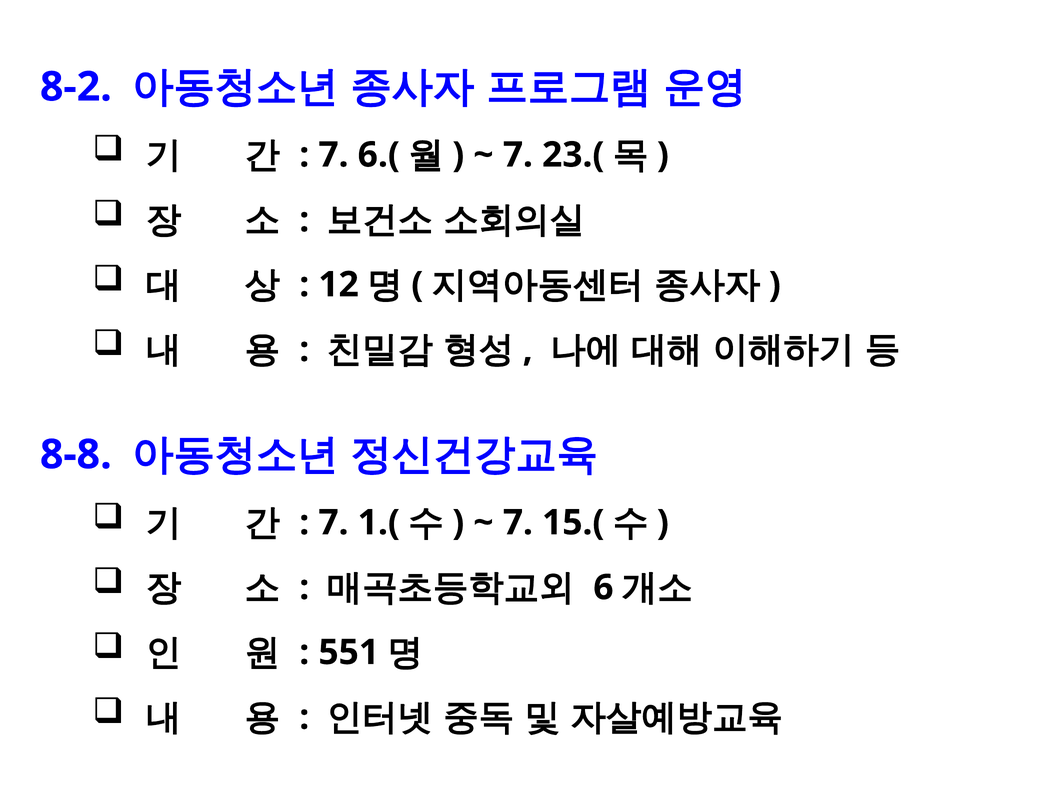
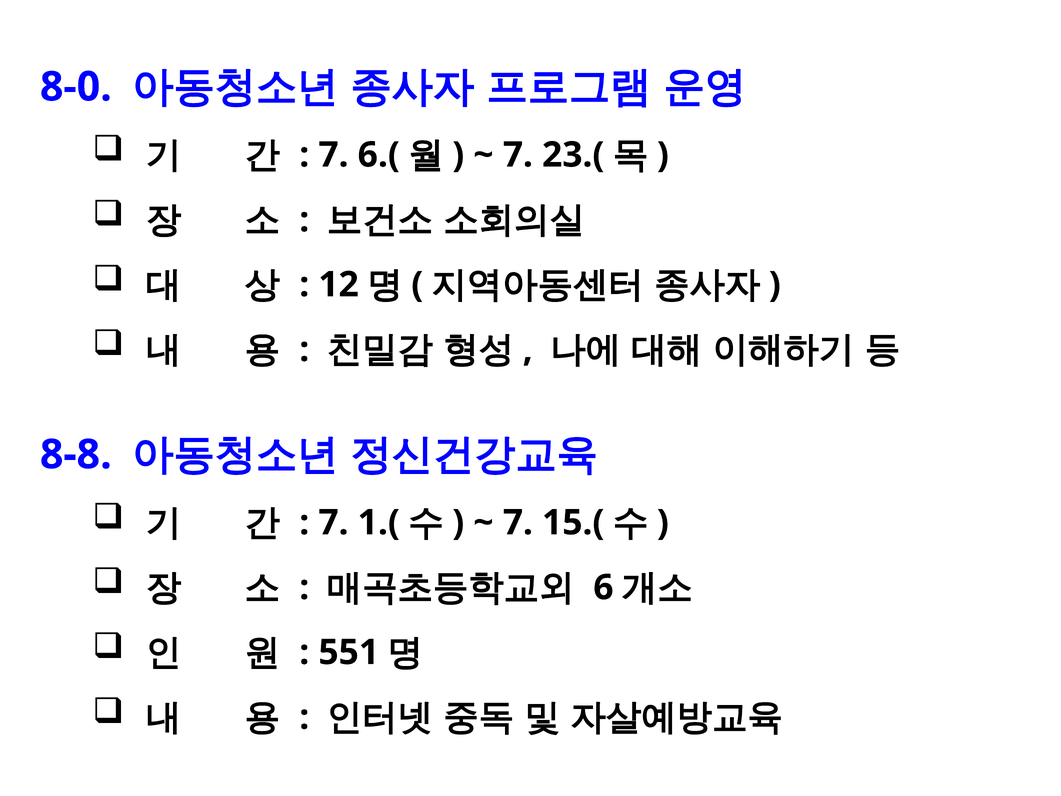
8-2: 8-2 -> 8-0 (76, 87)
